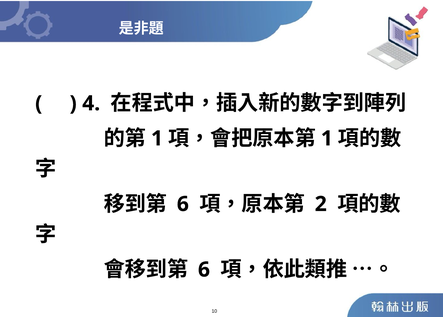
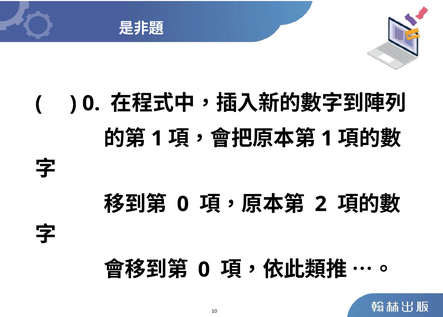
4: 4 -> 0 (91, 103)
6: 6 -> 0 (183, 204)
6: 6 -> 0 (204, 269)
